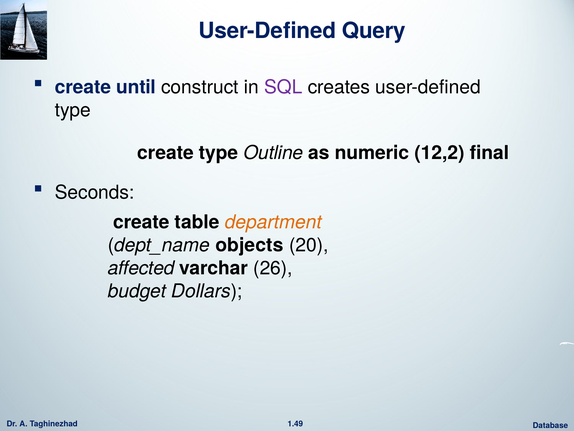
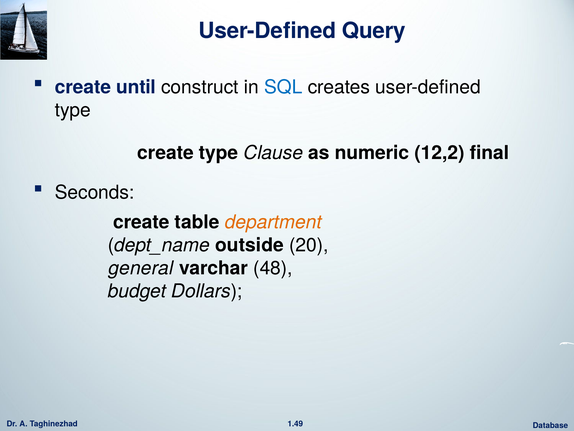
SQL colour: purple -> blue (283, 87)
Outline: Outline -> Clause (273, 153)
objects: objects -> outside (249, 245)
affected: affected -> general (141, 268)
26: 26 -> 48 (273, 268)
